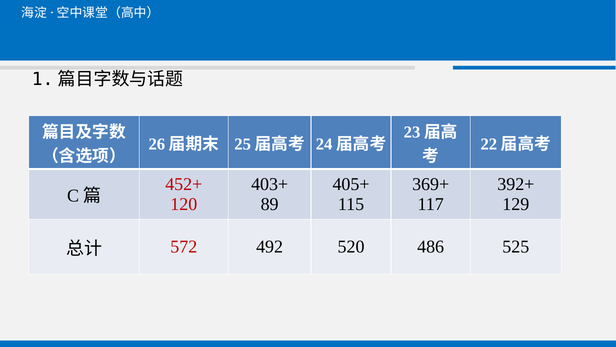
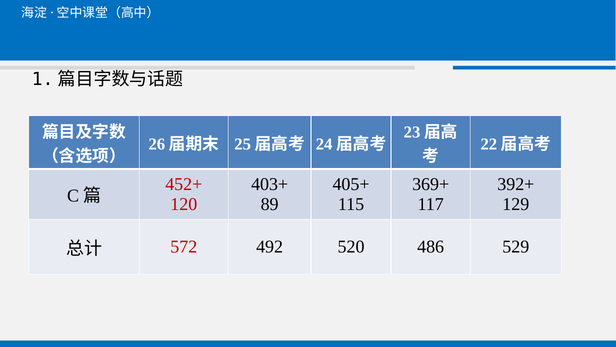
525: 525 -> 529 (516, 246)
